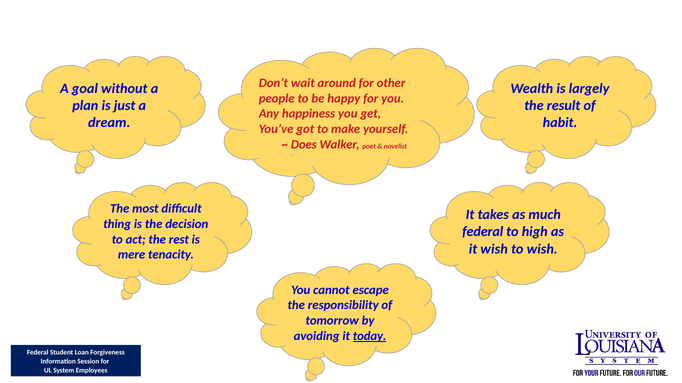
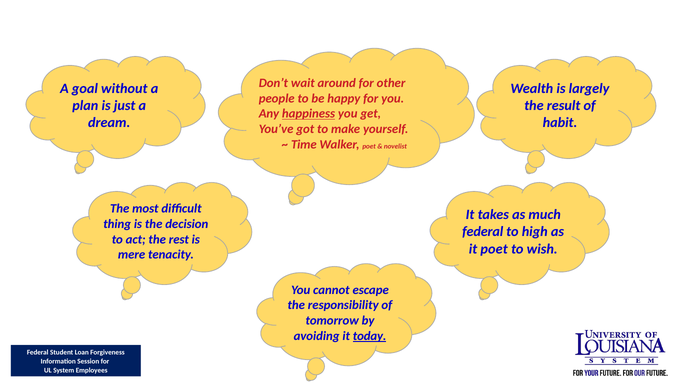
happiness underline: none -> present (309, 114)
Does: Does -> Time (304, 145)
it wish: wish -> poet (494, 249)
